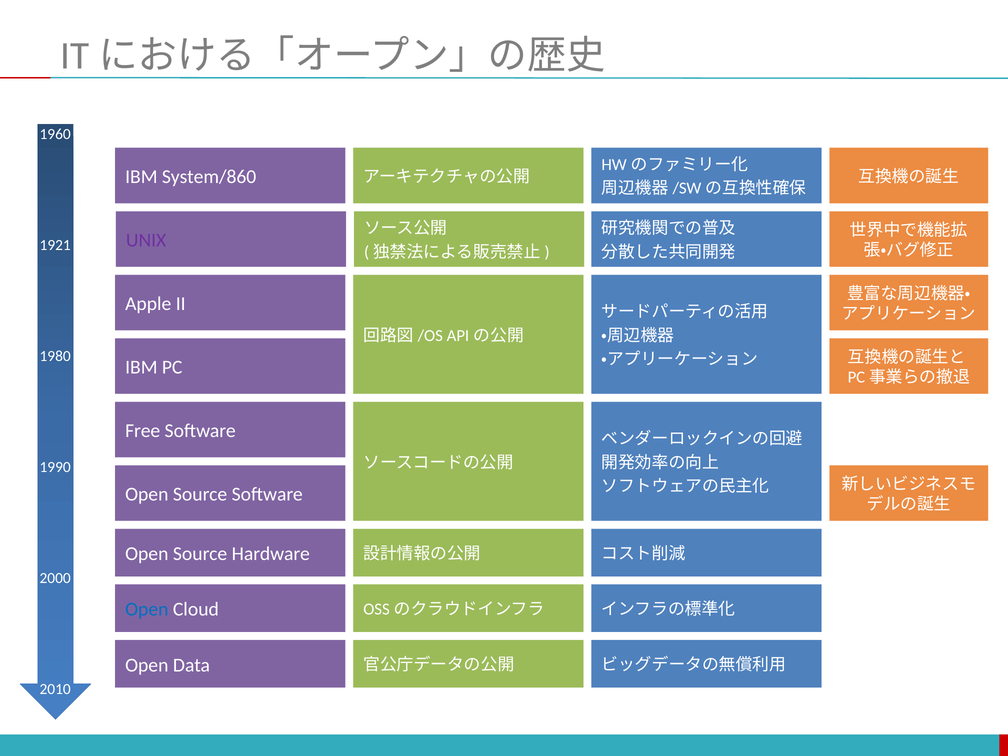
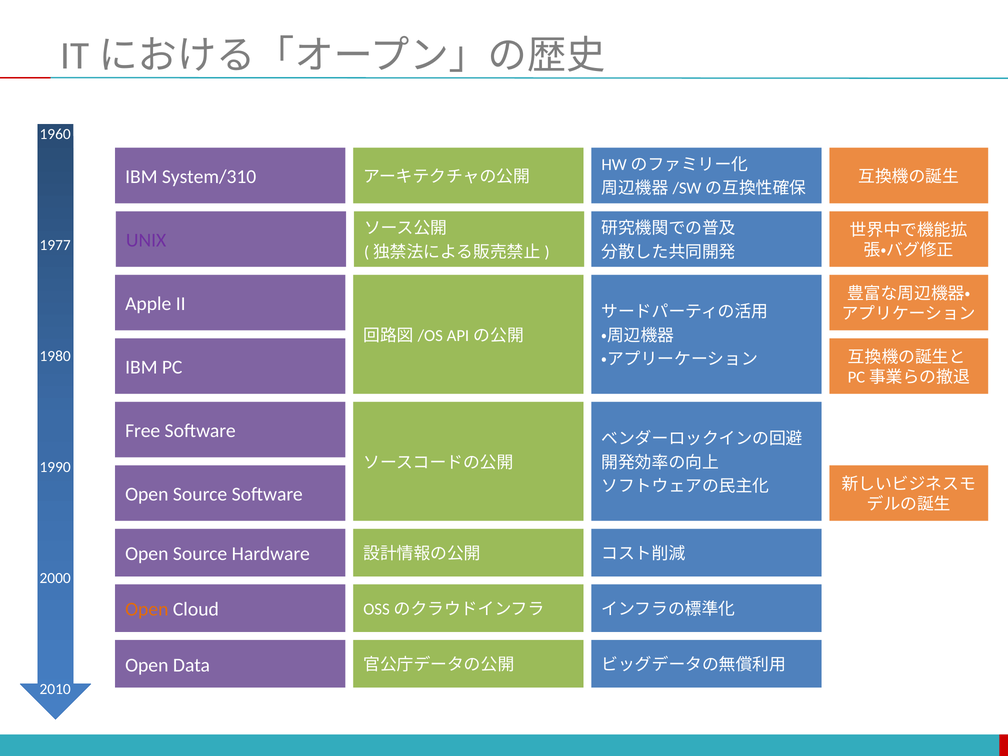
System/860: System/860 -> System/310 (209, 177)
1921: 1921 -> 1977 (55, 245)
Open colour: blue -> orange (147, 610)
